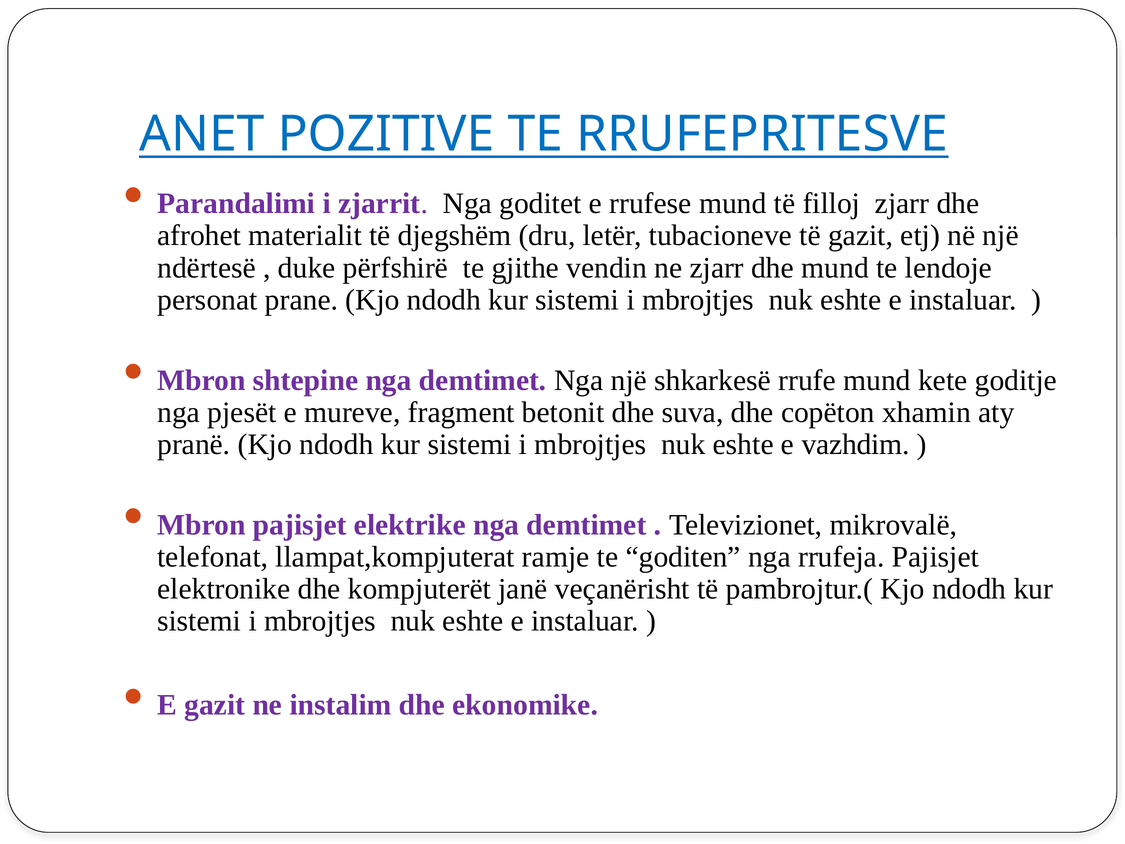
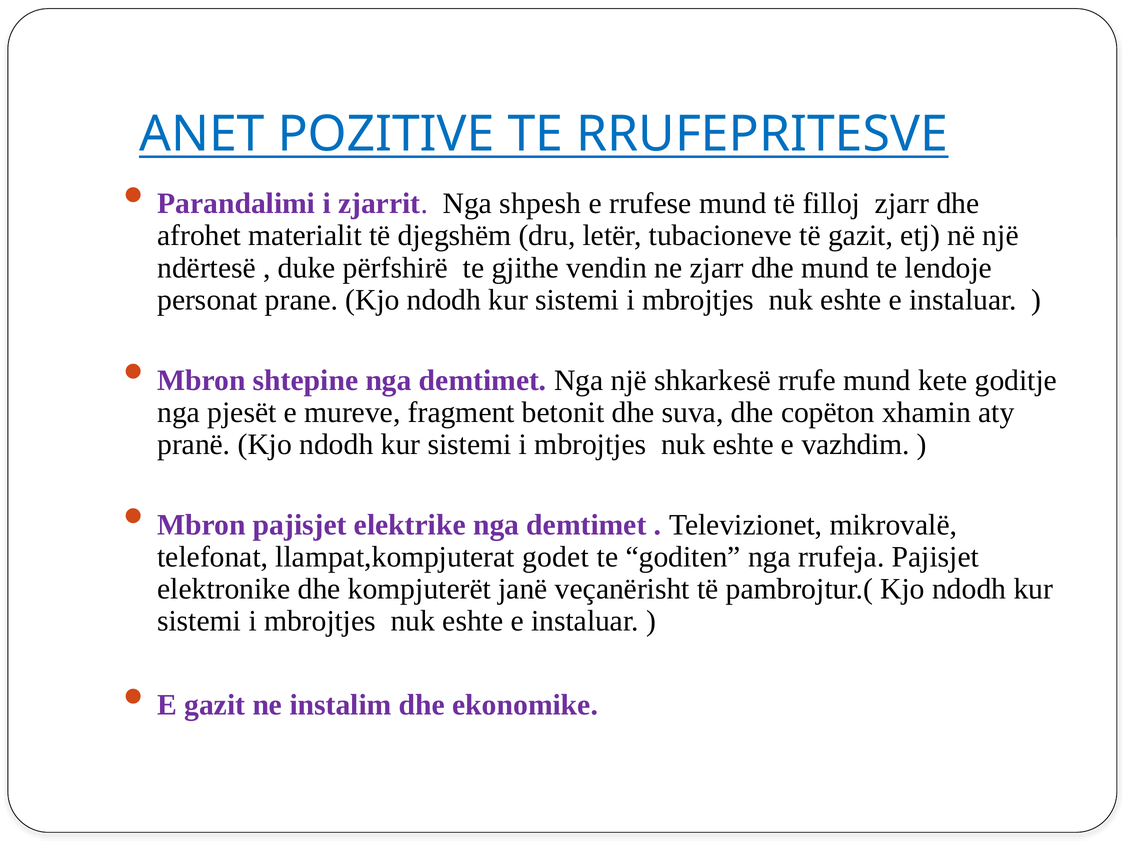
goditet: goditet -> shpesh (540, 204)
ramje: ramje -> godet (556, 557)
